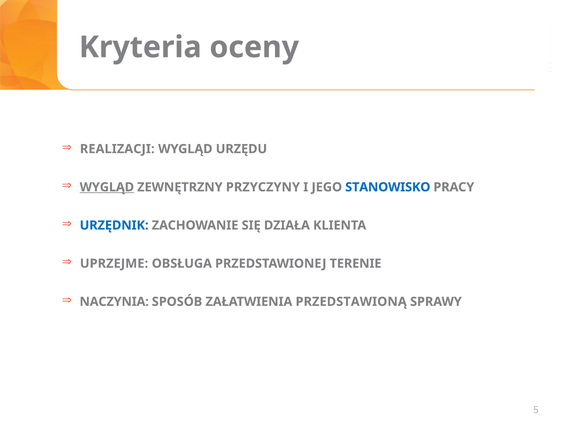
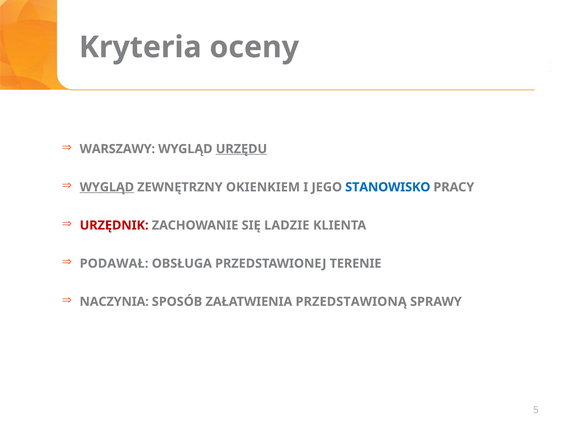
REALIZACJI: REALIZACJI -> WARSZAWY (117, 149)
URZĘDU underline: none -> present (241, 149)
PRZYCZYNY: PRZYCZYNY -> OKIENKIEM (263, 187)
URZĘDNIK colour: blue -> red (114, 225)
DZIAŁA: DZIAŁA -> LADZIE (287, 225)
UPRZEJME: UPRZEJME -> PODAWAŁ (114, 263)
